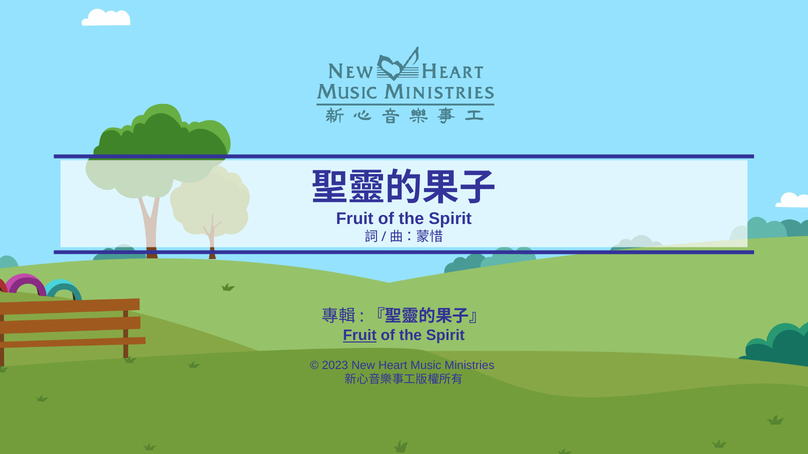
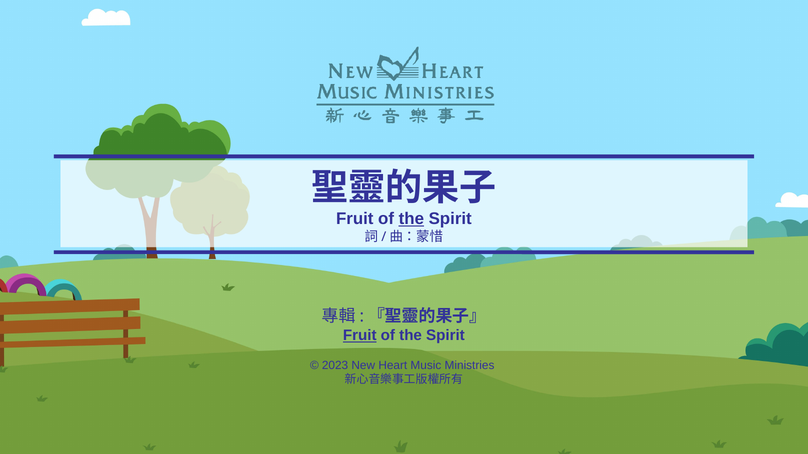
the underline: none -> present (411, 219)
